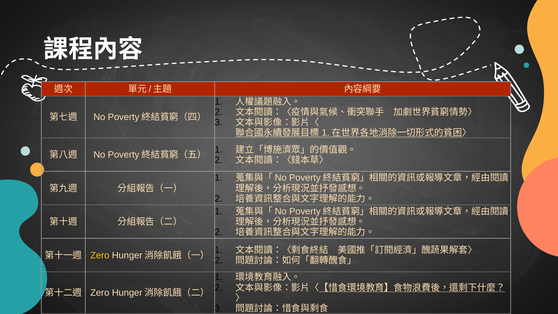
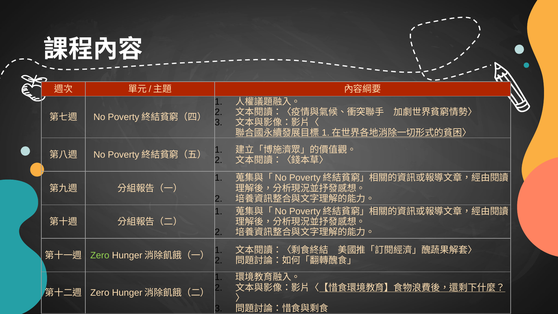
Zero colour: yellow -> light green (100, 255)
